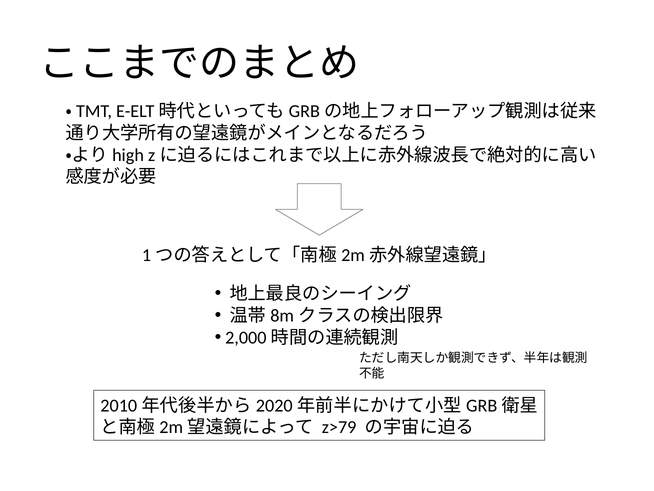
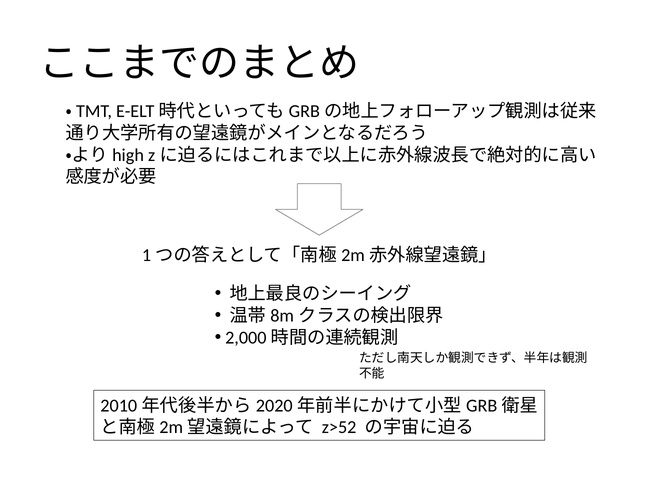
z>79: z>79 -> z>52 (339, 427)
